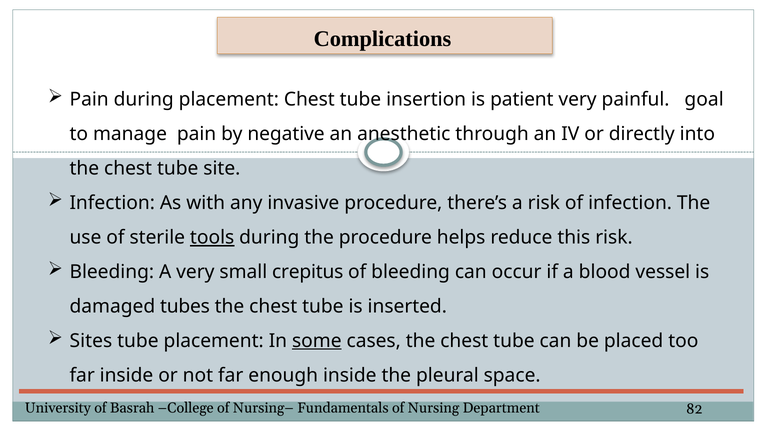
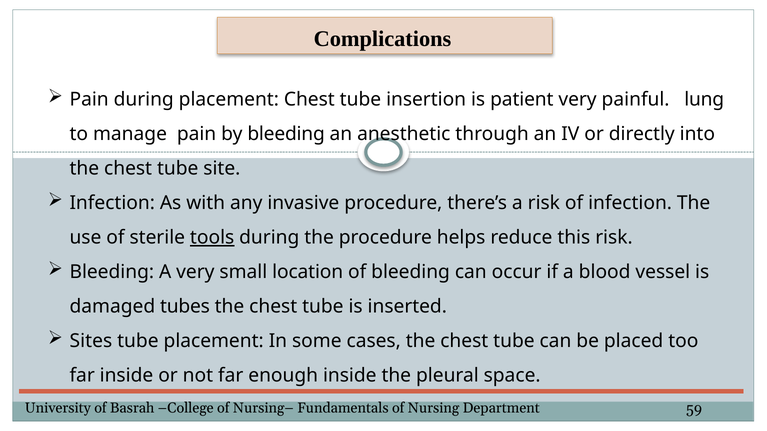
goal: goal -> lung (704, 100)
by negative: negative -> bleeding (286, 134)
crepitus: crepitus -> location (308, 272)
some underline: present -> none (317, 341)
82: 82 -> 59 (694, 410)
